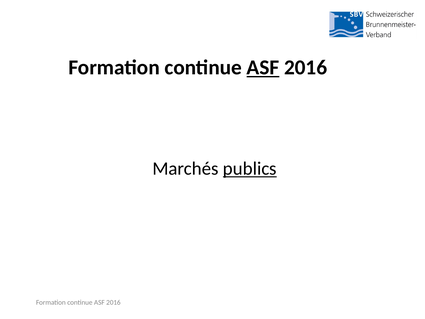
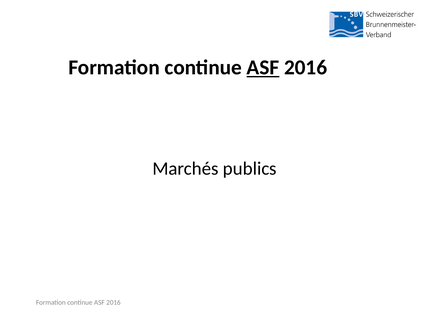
publics underline: present -> none (250, 169)
